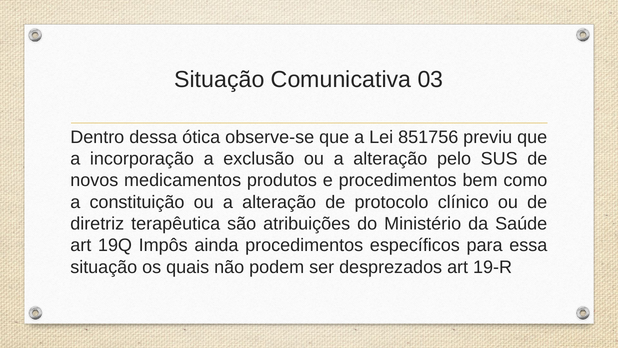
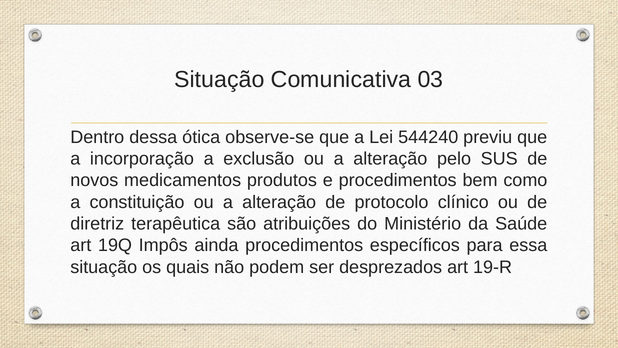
851756: 851756 -> 544240 (428, 137)
